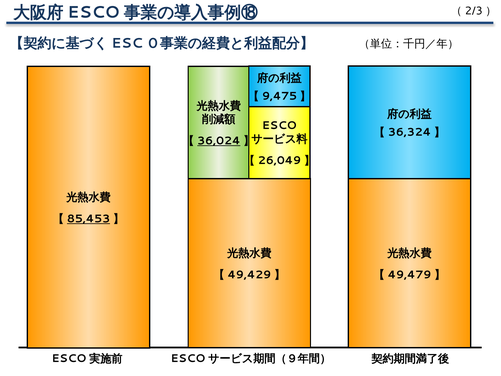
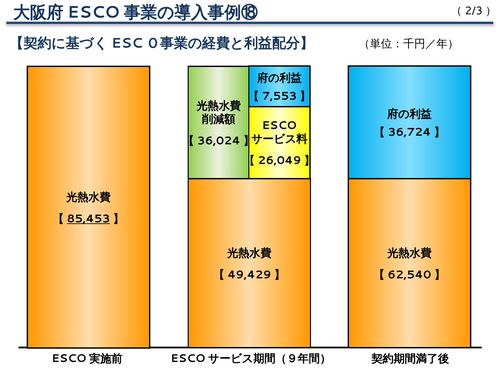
9,475: 9,475 -> 7,553 (280, 96)
36,324: 36,324 -> 36,724 (410, 132)
36,024 underline: present -> none (219, 141)
49,479: 49,479 -> 62,540 (409, 275)
